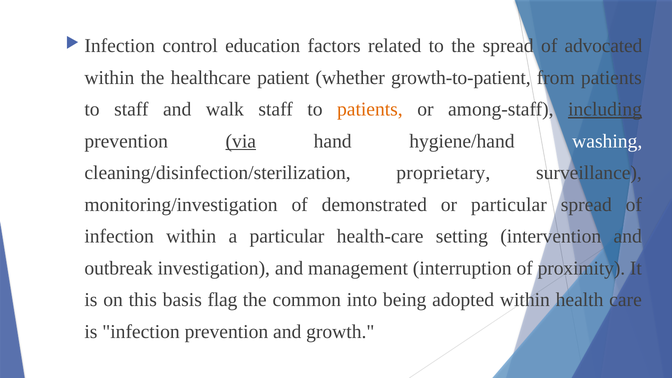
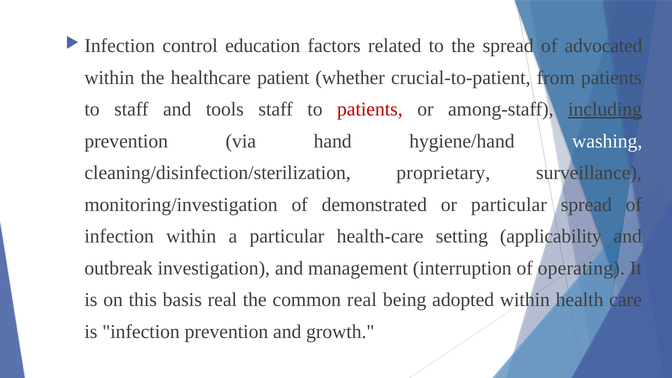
growth-to-patient: growth-to-patient -> crucial-to-patient (461, 78)
walk: walk -> tools (225, 109)
patients colour: orange -> red (370, 109)
via underline: present -> none (241, 141)
intervention: intervention -> applicability (551, 236)
proximity: proximity -> operating (581, 268)
basis flag: flag -> real (222, 300)
common into: into -> real (362, 300)
